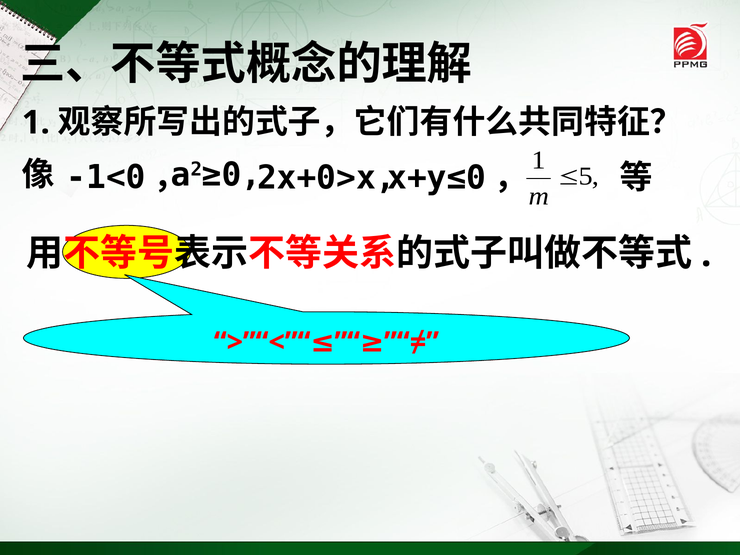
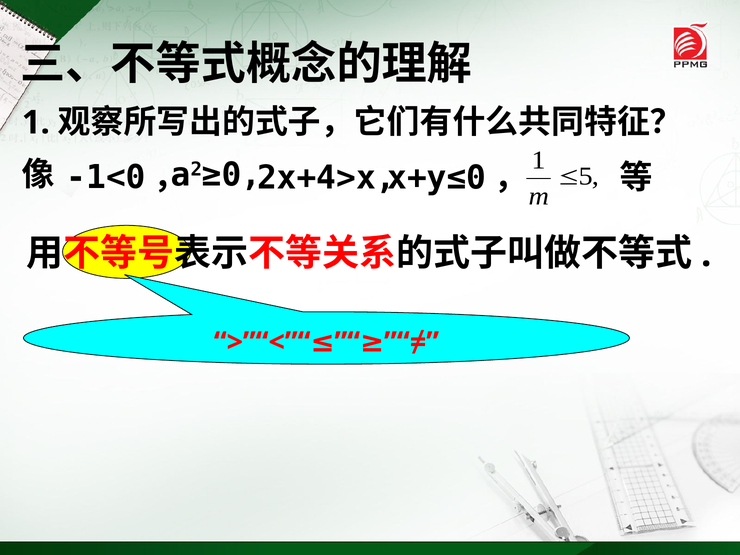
2x+0>x: 2x+0>x -> 2x+4>x (326, 178)
